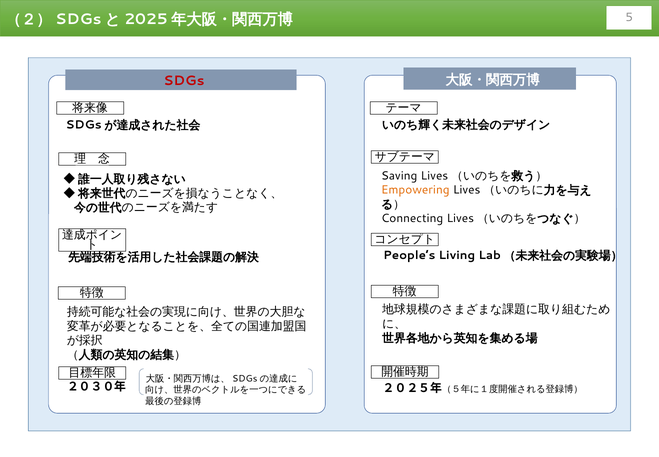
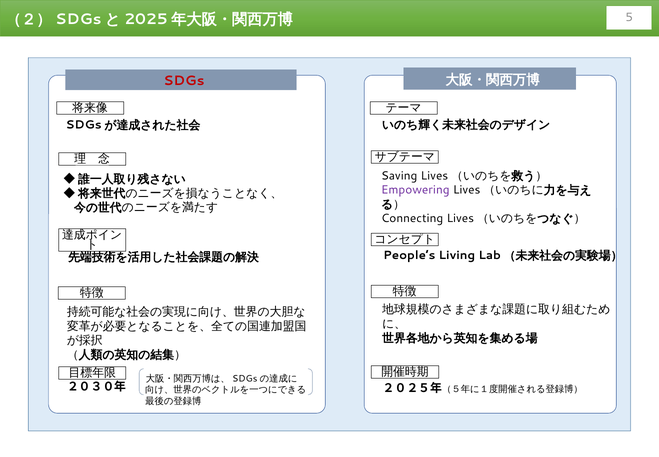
Empowering colour: orange -> purple (415, 190)
